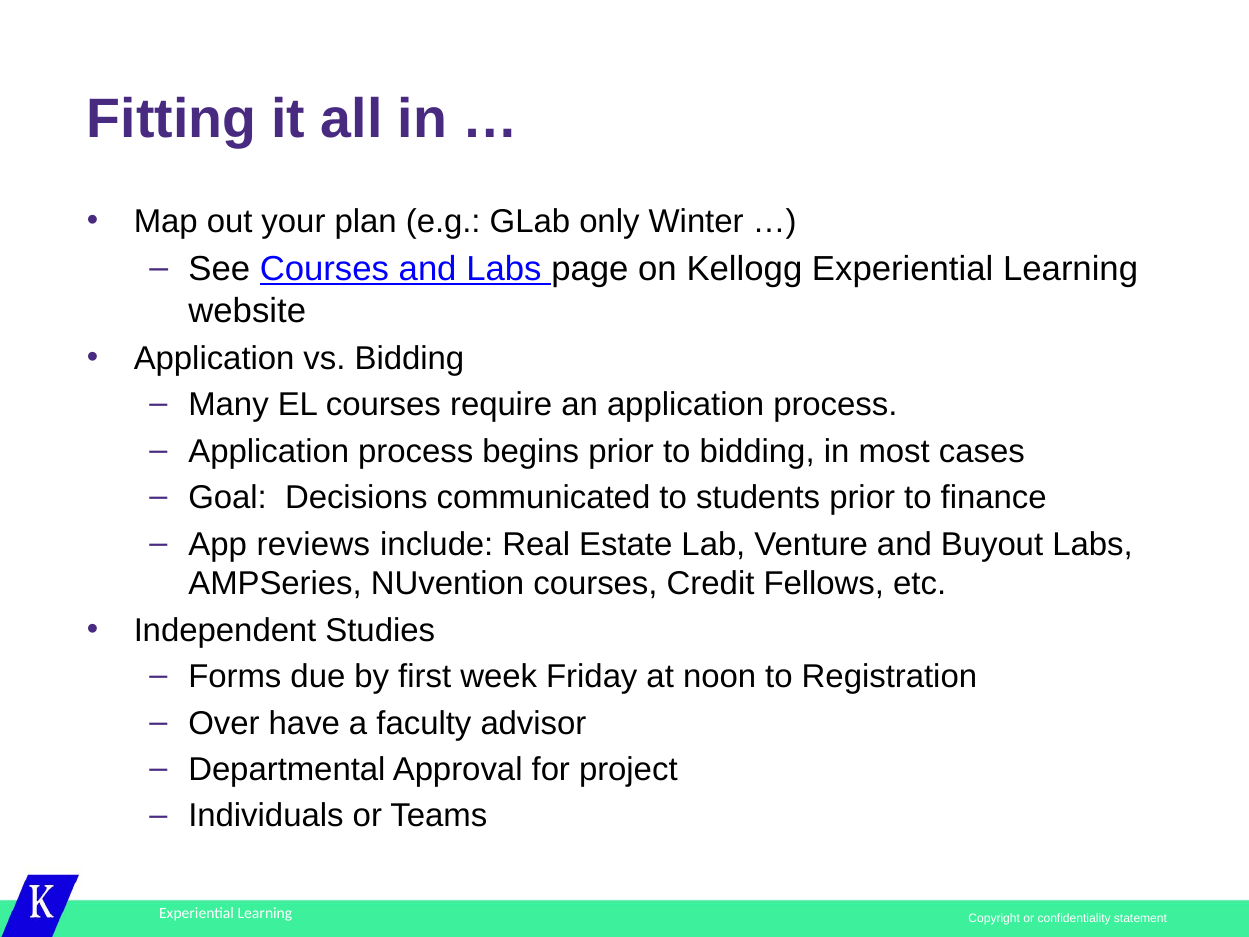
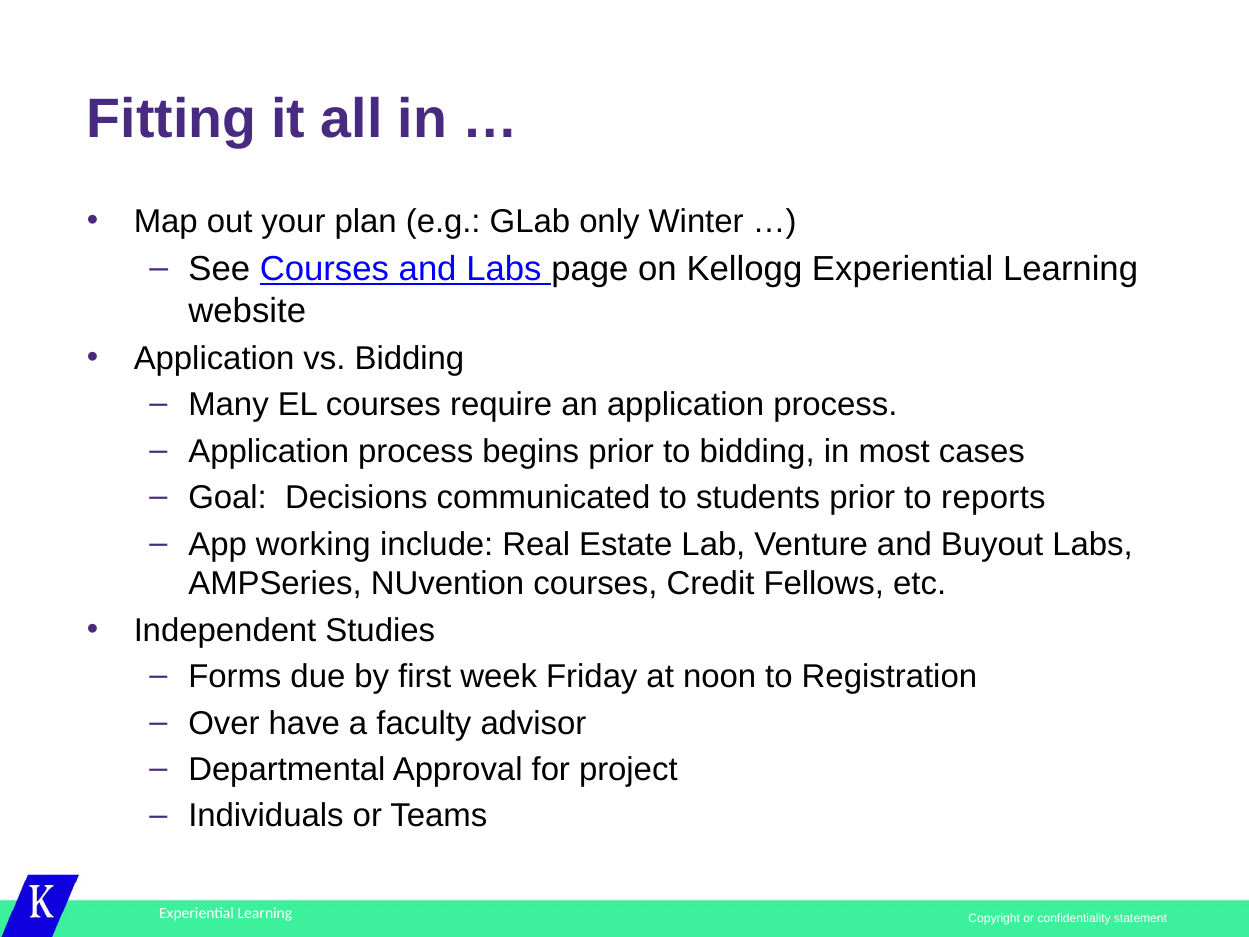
finance: finance -> reports (993, 498)
reviews: reviews -> working (313, 544)
